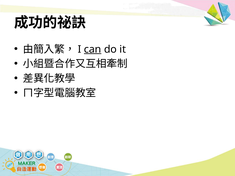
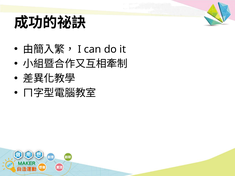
can underline: present -> none (93, 49)
